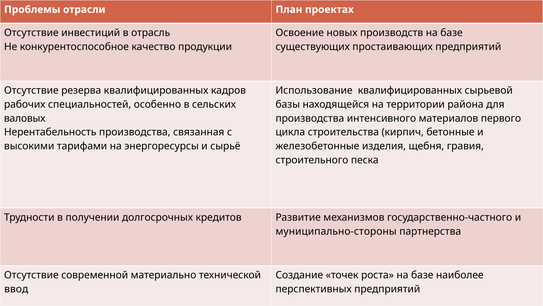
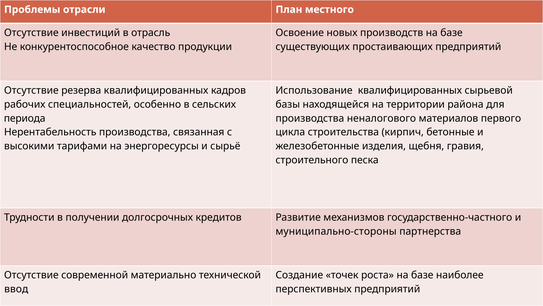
проектах: проектах -> местного (329, 10)
валовых: валовых -> периода (25, 118)
интенсивного: интенсивного -> неналогового (381, 118)
